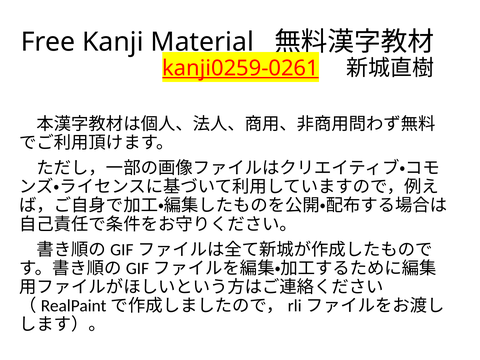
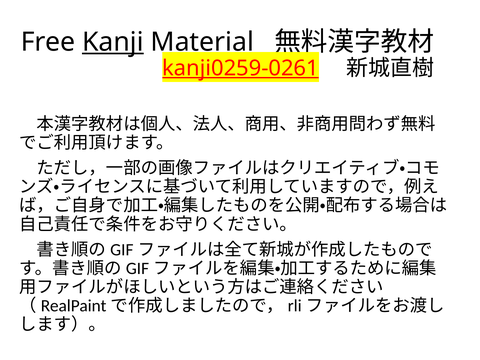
Kanji underline: none -> present (113, 42)
